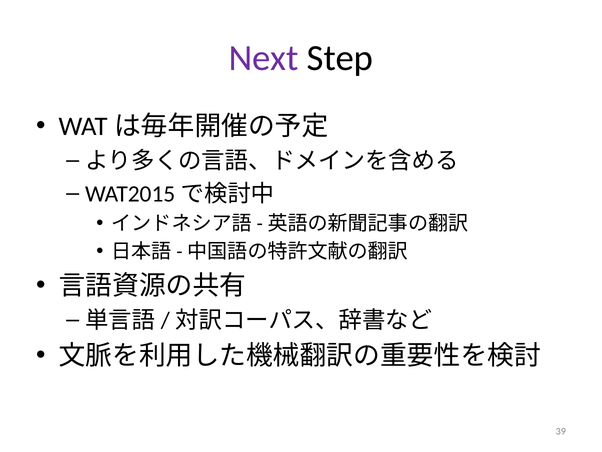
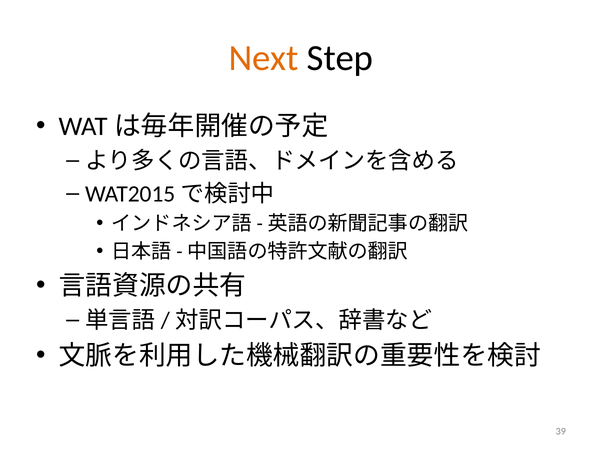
Next colour: purple -> orange (264, 58)
